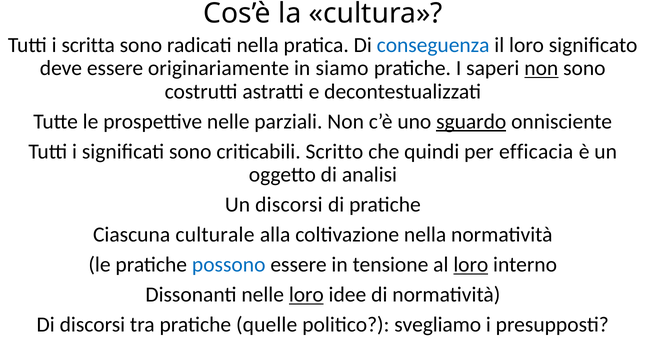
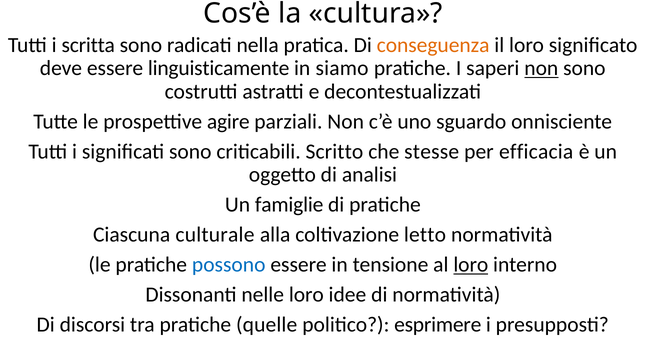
conseguenza colour: blue -> orange (433, 45)
originariamente: originariamente -> linguisticamente (219, 68)
prospettive nelle: nelle -> agire (228, 122)
sguardo underline: present -> none (471, 122)
quindi: quindi -> stesse (432, 152)
Un discorsi: discorsi -> famiglie (289, 205)
coltivazione nella: nella -> letto (425, 235)
loro underline: present -> none (306, 295)
svegliamo: svegliamo -> esprimere (438, 325)
